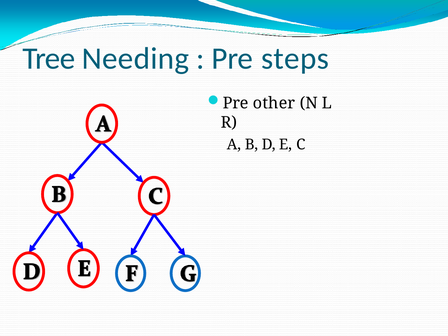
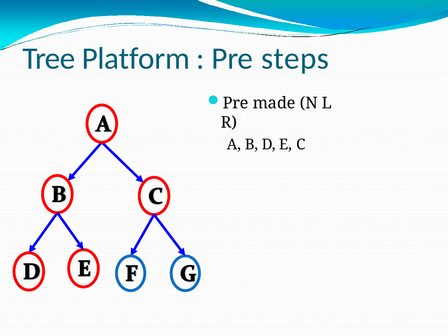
Needing: Needing -> Platform (136, 59)
other: other -> made (274, 103)
